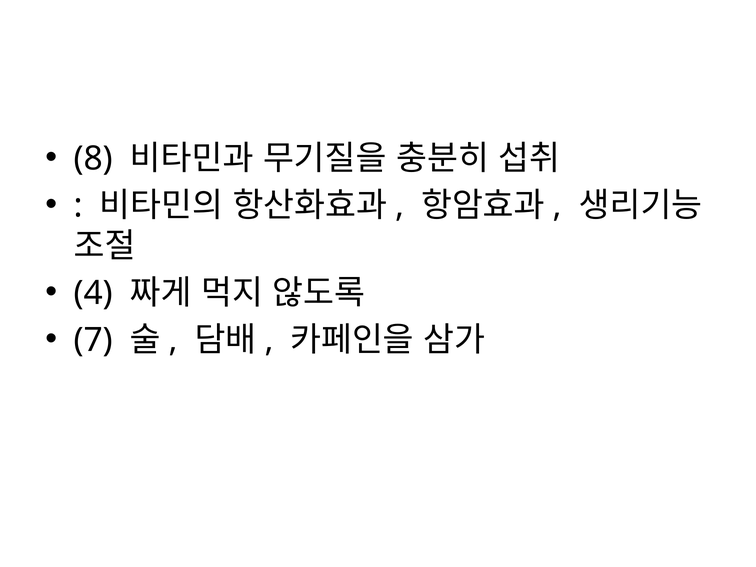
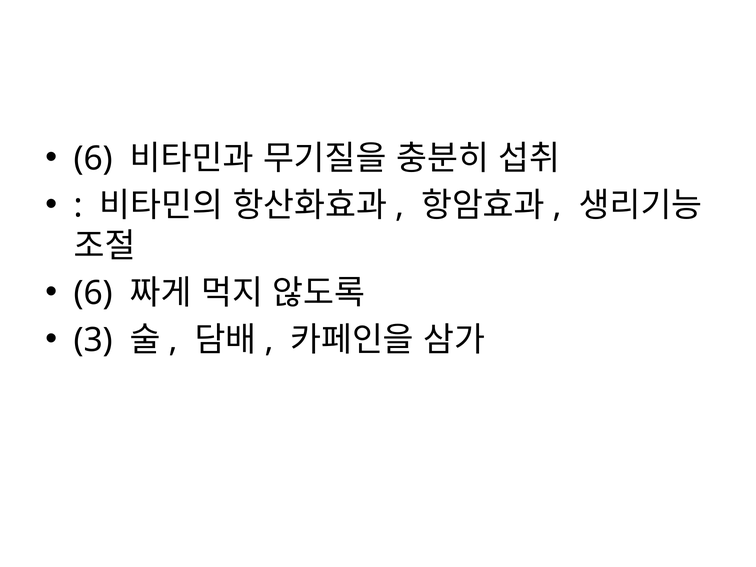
8: 8 -> 6 (93, 159)
4: 4 -> 6 (93, 293)
7: 7 -> 3 (93, 340)
